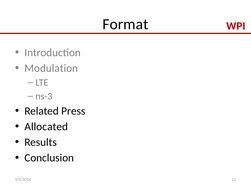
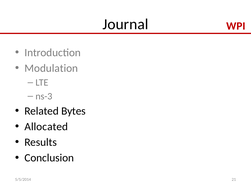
Format: Format -> Journal (125, 24)
Press: Press -> Bytes (73, 111)
